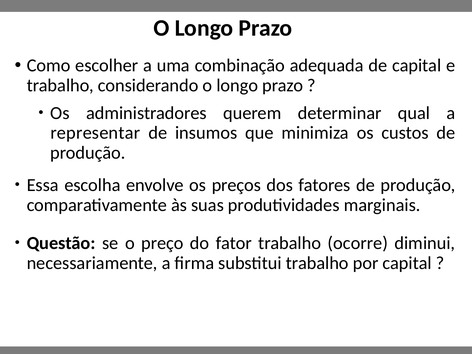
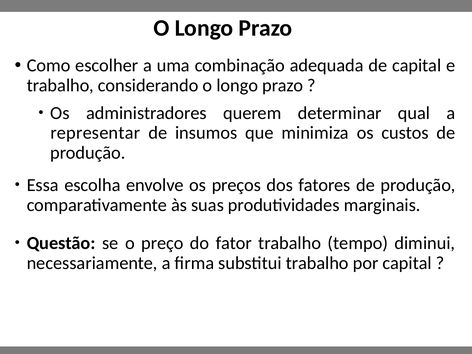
ocorre: ocorre -> tempo (358, 243)
